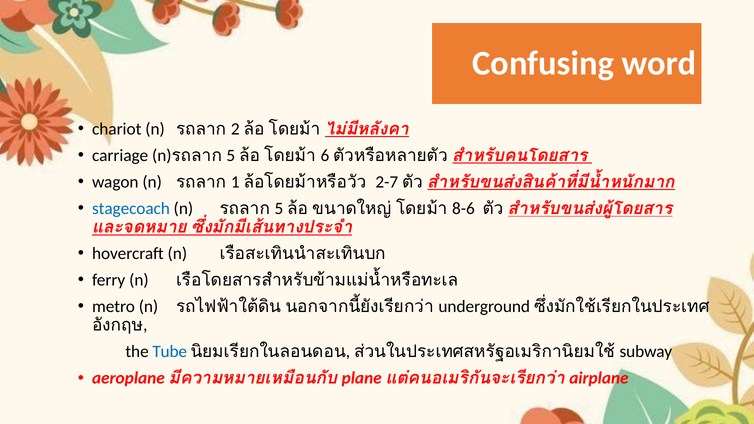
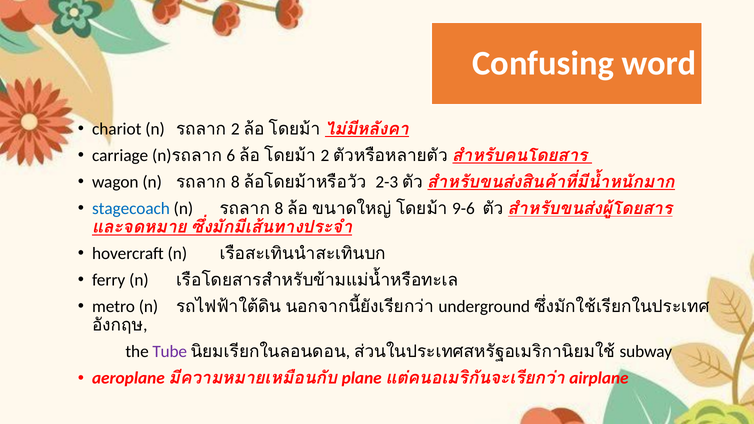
5: 5 -> 6 (231, 155)
6: 6 -> 2 (325, 155)
1: 1 -> 8 (235, 182)
2-7: 2-7 -> 2-3 (387, 182)
5: 5 -> 8 (279, 208)
8-6: 8-6 -> 9-6 (463, 208)
Tube colour: blue -> purple (170, 352)
